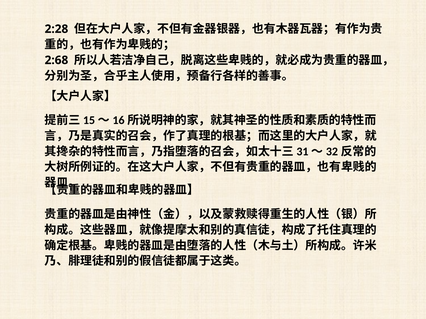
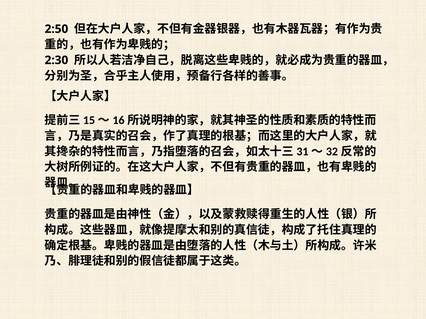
2:28: 2:28 -> 2:50 (56, 29)
2:68: 2:68 -> 2:30 (56, 60)
